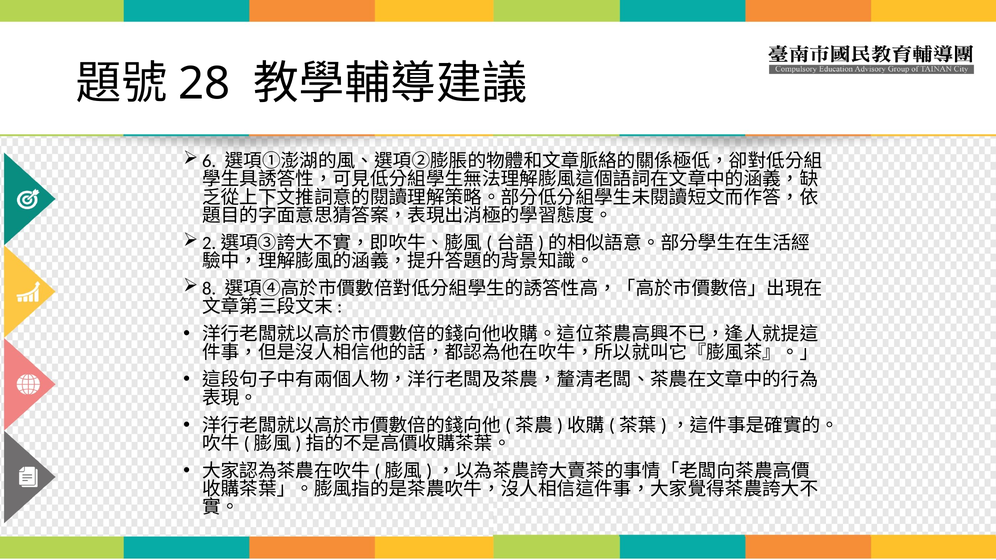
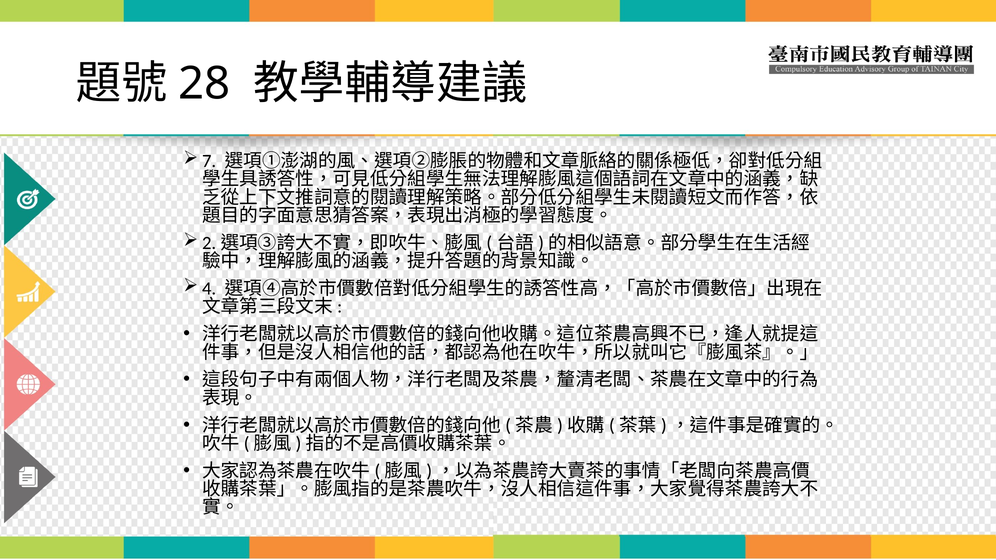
6: 6 -> 7 (209, 161)
8: 8 -> 4 (209, 289)
